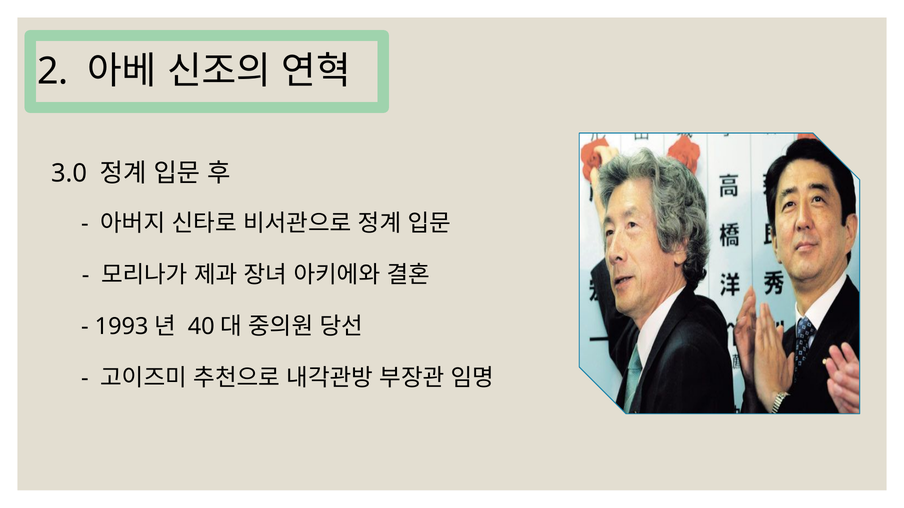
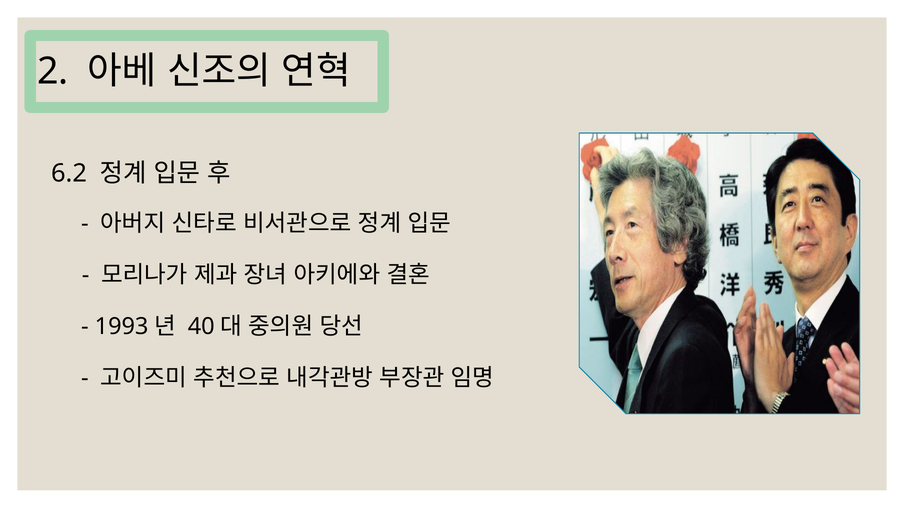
3.0: 3.0 -> 6.2 (69, 173)
